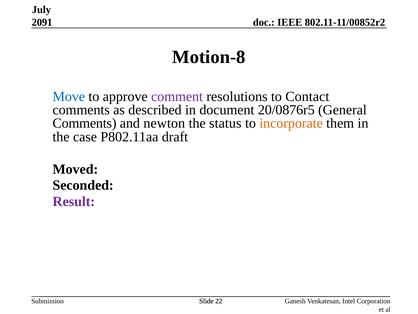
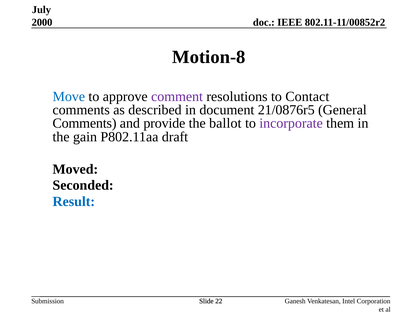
2091: 2091 -> 2000 (42, 22)
20/0876r5: 20/0876r5 -> 21/0876r5 (286, 110)
newton: newton -> provide (164, 123)
status: status -> ballot (225, 123)
incorporate colour: orange -> purple (291, 123)
case: case -> gain (85, 137)
Result colour: purple -> blue (74, 201)
